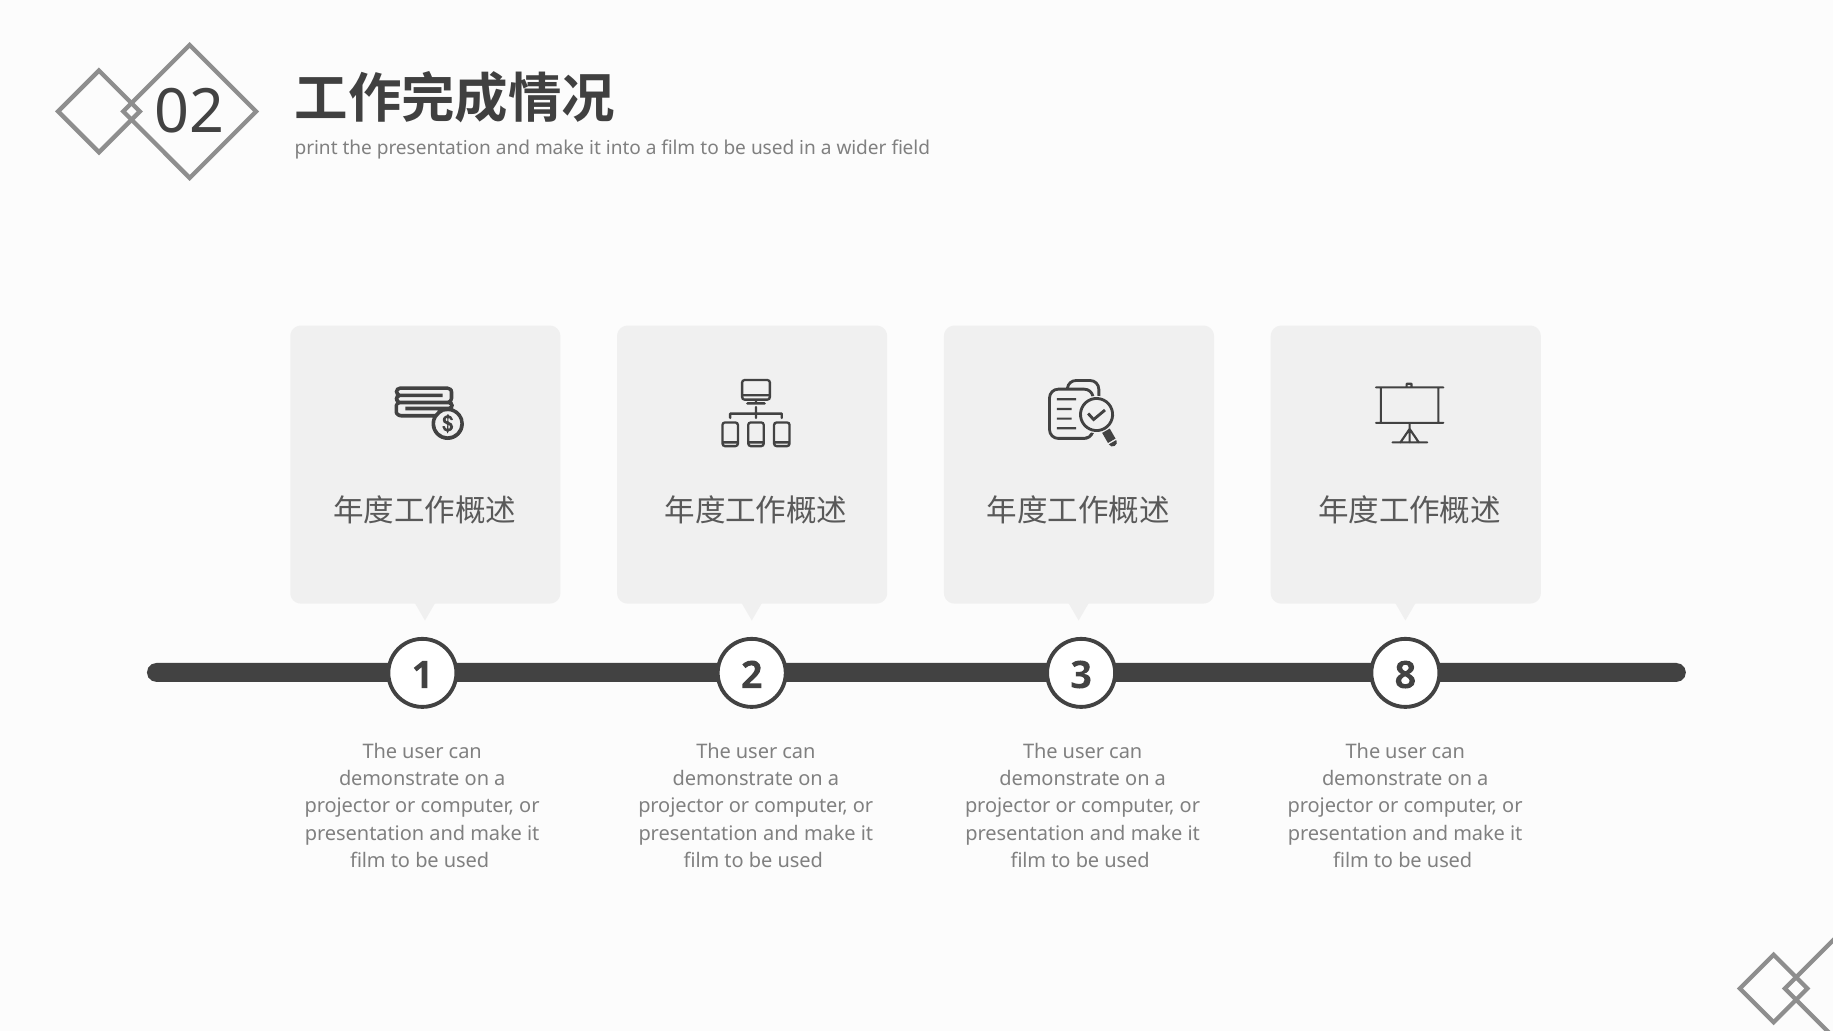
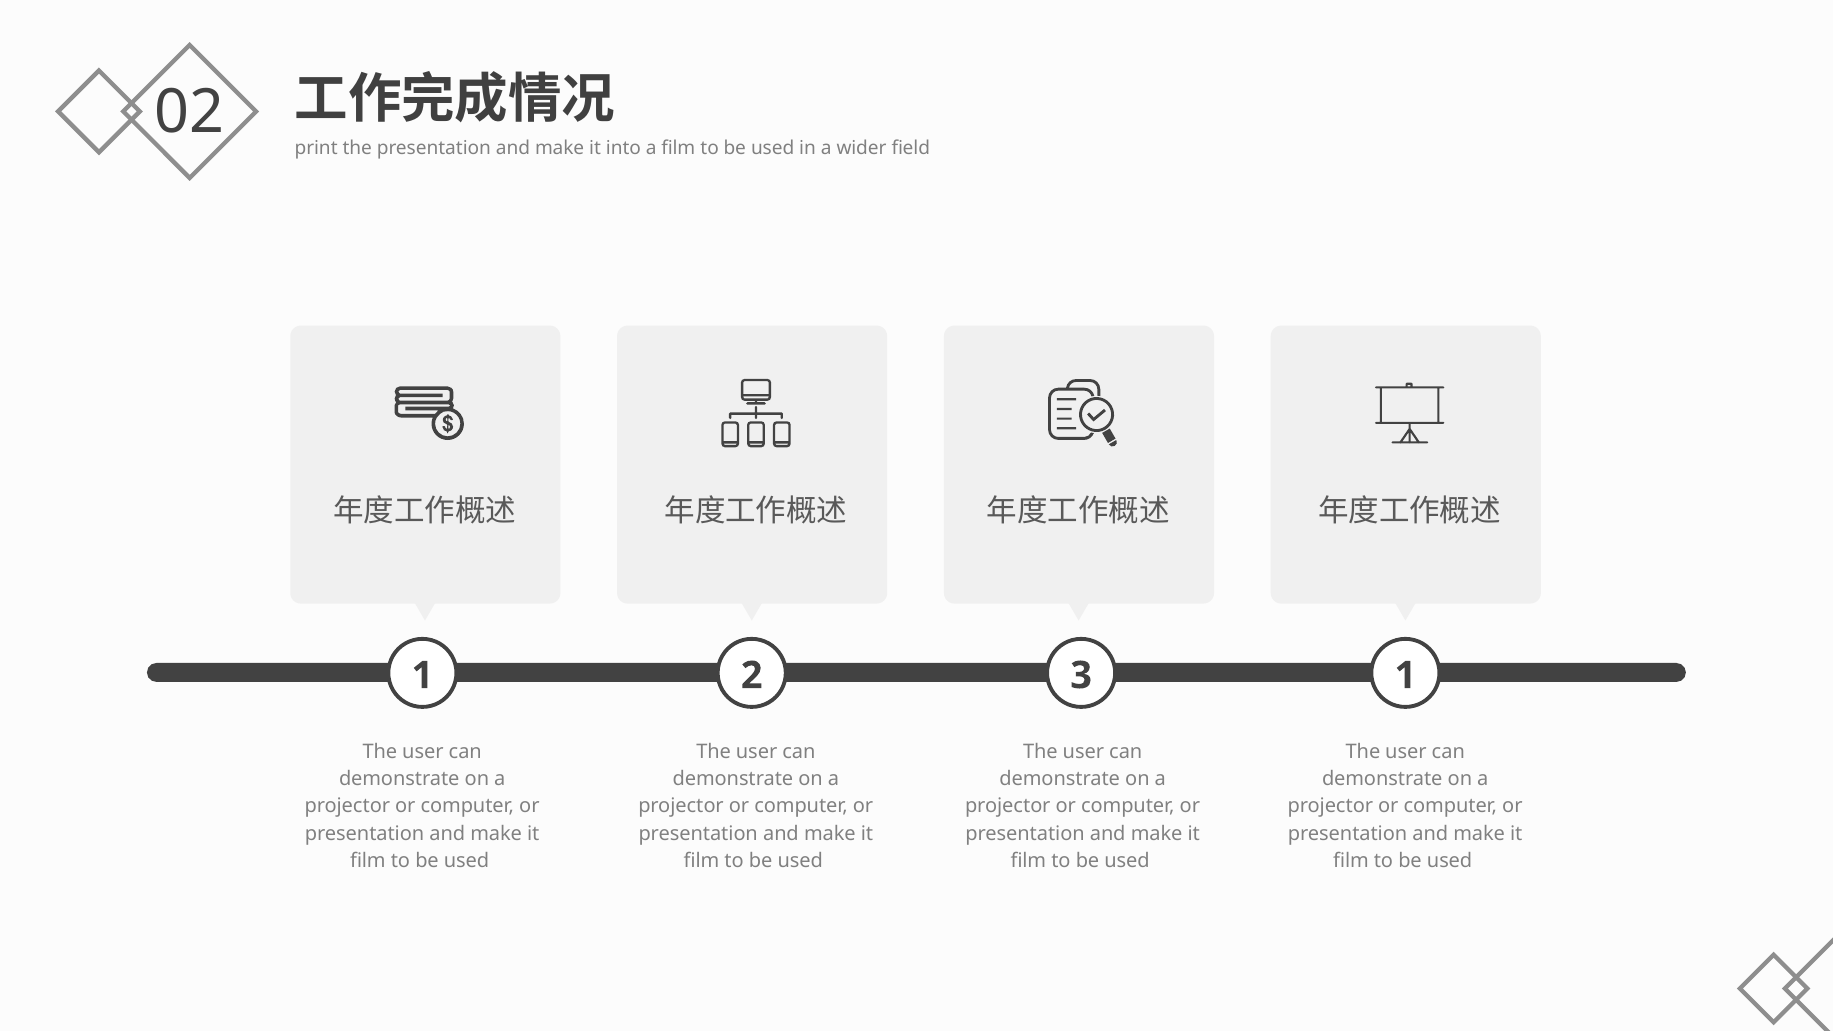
1 8: 8 -> 1 (1405, 676)
